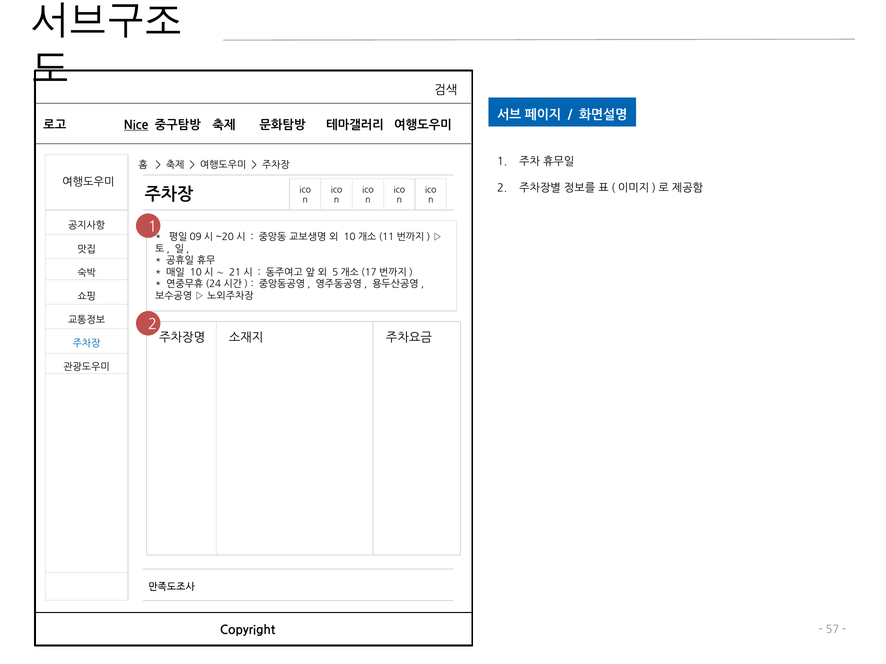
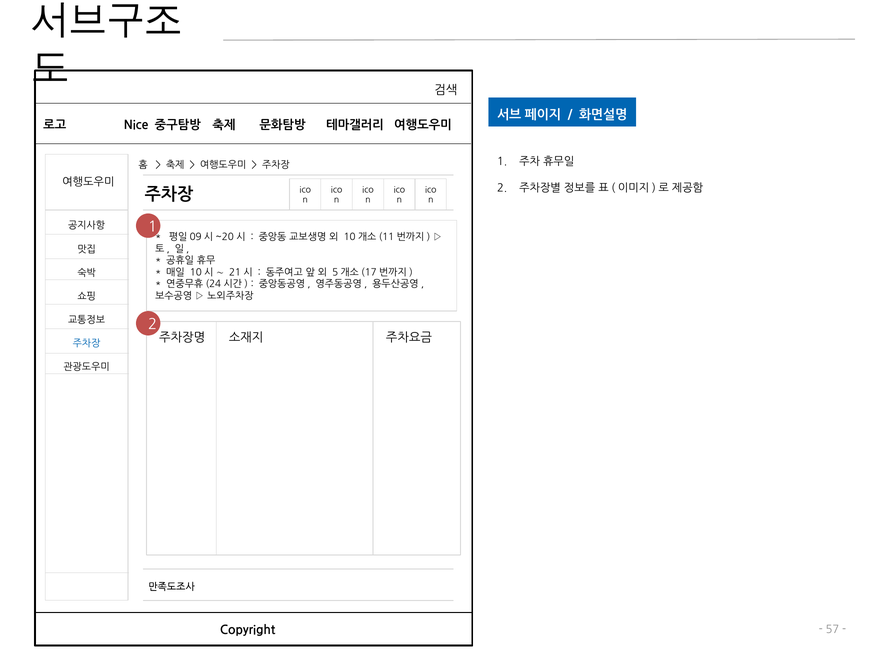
Nice underline: present -> none (136, 125)
